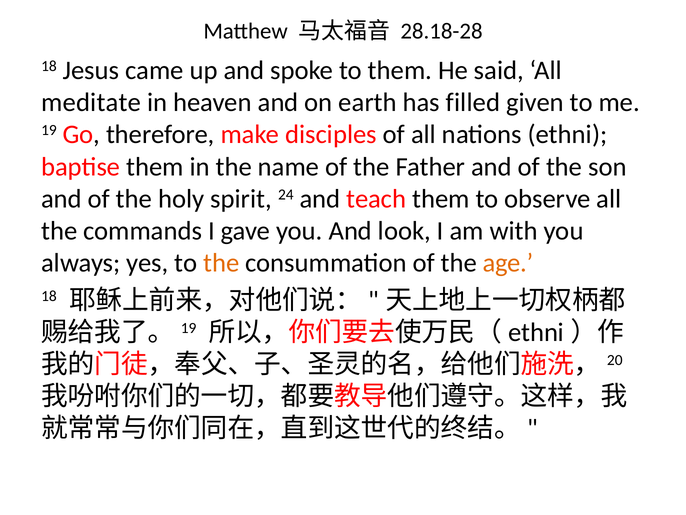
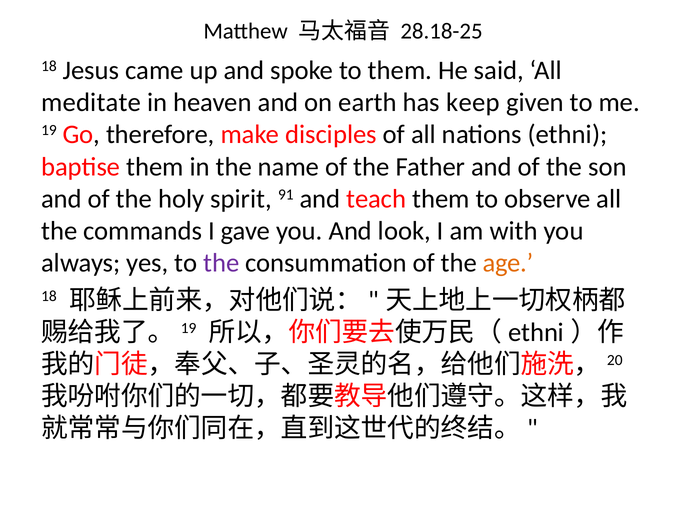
28.18-28: 28.18-28 -> 28.18-25 (441, 31)
filled: filled -> keep (473, 103)
24: 24 -> 91 (286, 194)
the colour: orange -> purple (221, 263)
